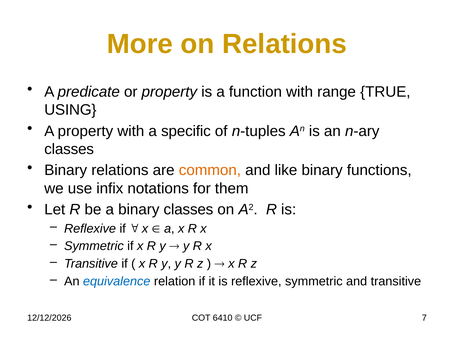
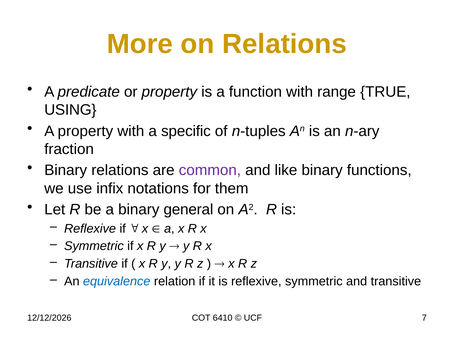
classes: classes -> fraction (69, 149)
common colour: orange -> purple (210, 171)
binary classes: classes -> general (188, 210)
